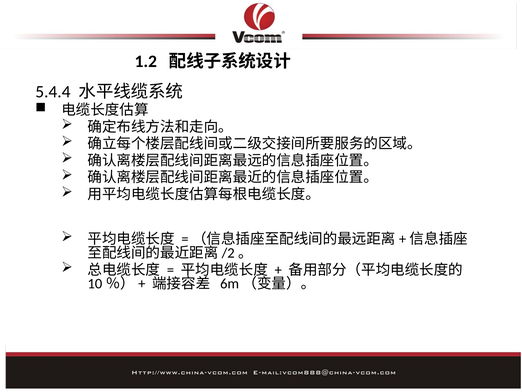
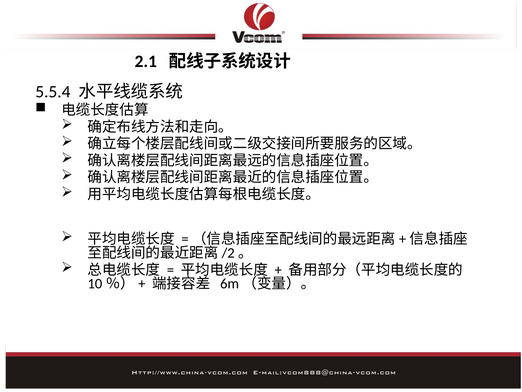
1.2: 1.2 -> 2.1 (146, 61)
5.4.4: 5.4.4 -> 5.5.4 (53, 92)
